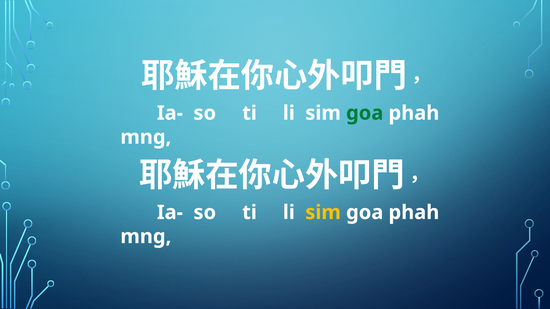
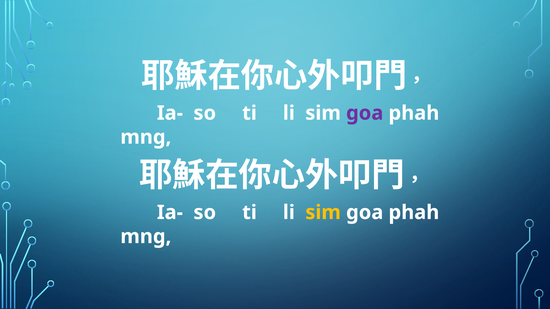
goa colour: green -> purple (365, 113)
